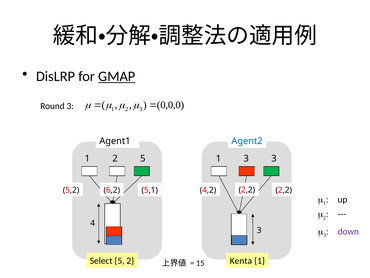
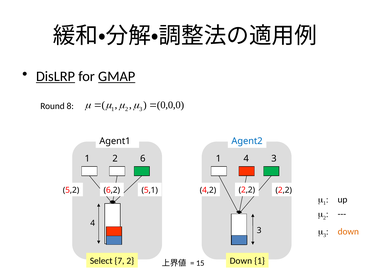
DisLRP underline: none -> present (56, 76)
Round 3: 3 -> 8 (70, 106)
2 5: 5 -> 6 (143, 158)
3: 3 -> 4 (246, 158)
down colour: purple -> orange (348, 231)
Select 5: 5 -> 7 (119, 260)
2 Kenta: Kenta -> Down (241, 260)
